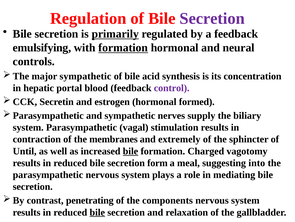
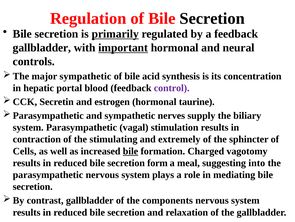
Secretion colour: purple -> black (212, 18)
emulsifying: emulsifying -> gallbladder (42, 48)
with formation: formation -> important (123, 48)
formed: formed -> taurine (197, 102)
membranes: membranes -> stimulating (113, 139)
Until: Until -> Cells (25, 151)
contrast penetrating: penetrating -> gallbladder (90, 200)
bile underline: present -> none (97, 212)
